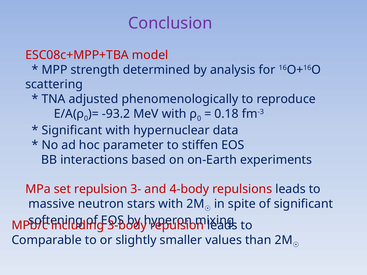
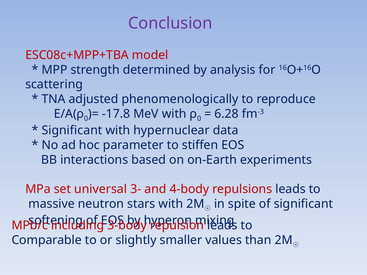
-93.2: -93.2 -> -17.8 (116, 114)
0.18: 0.18 -> 6.28 (227, 114)
set repulsion: repulsion -> universal (101, 189)
